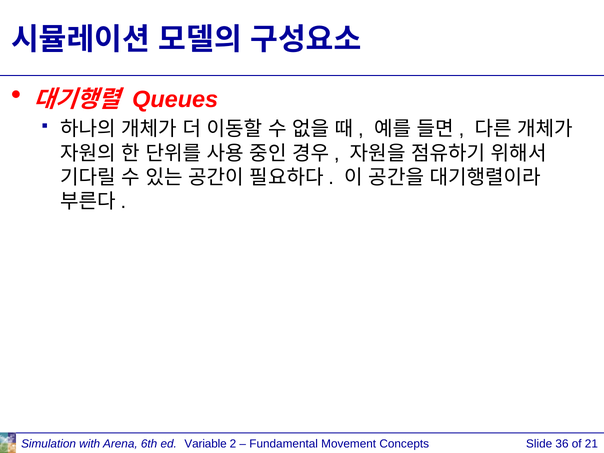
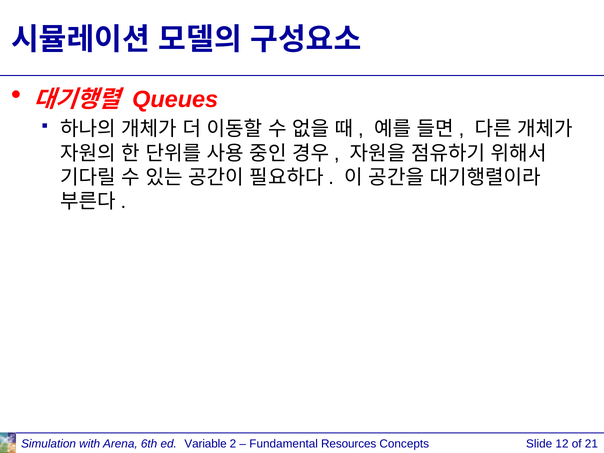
Movement: Movement -> Resources (349, 444)
36: 36 -> 12 (562, 444)
